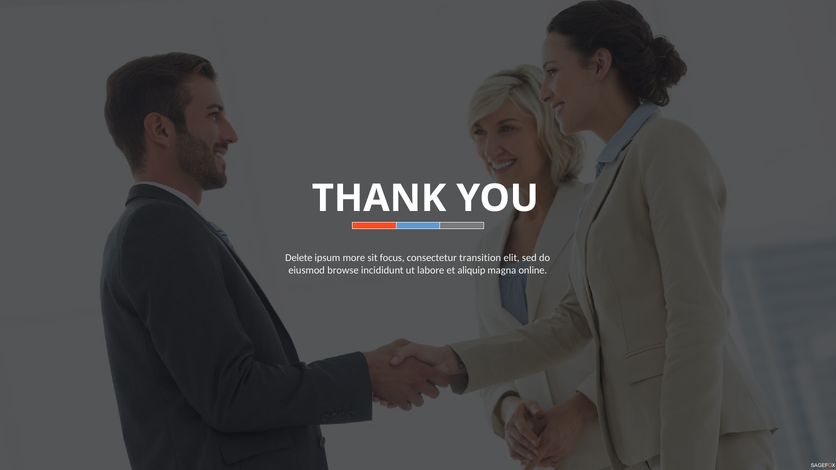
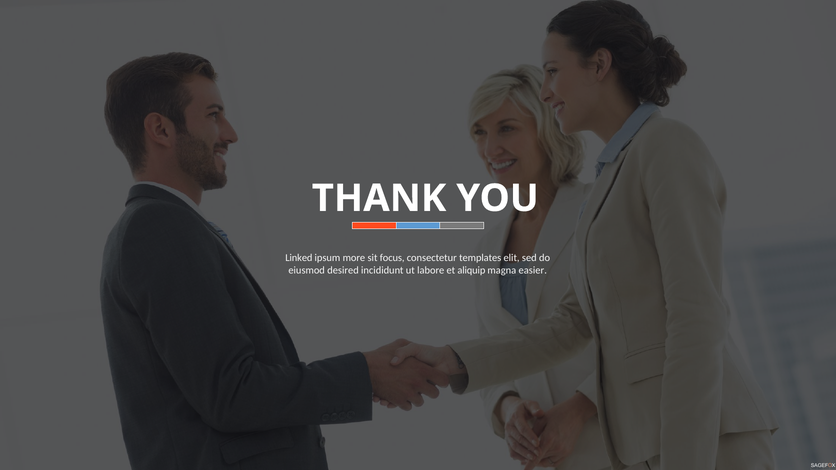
Delete: Delete -> Linked (299, 258)
transition: transition -> templates (480, 258)
browse: browse -> desired (343, 271)
online: online -> easier (533, 271)
